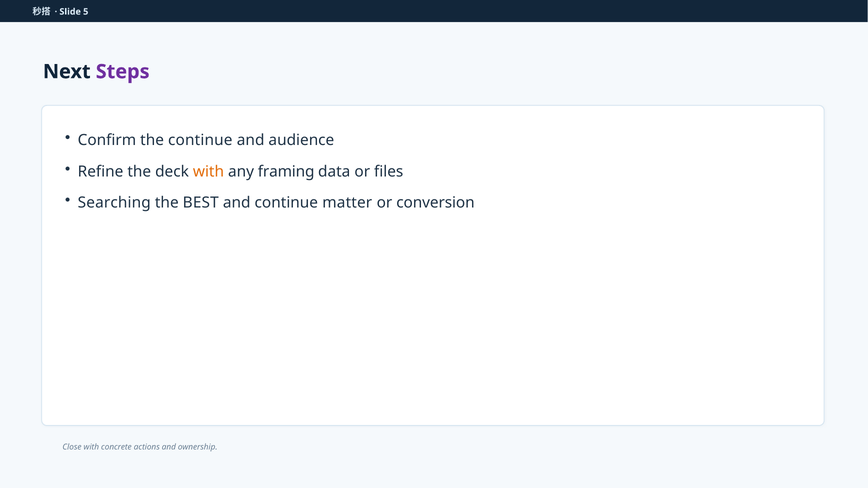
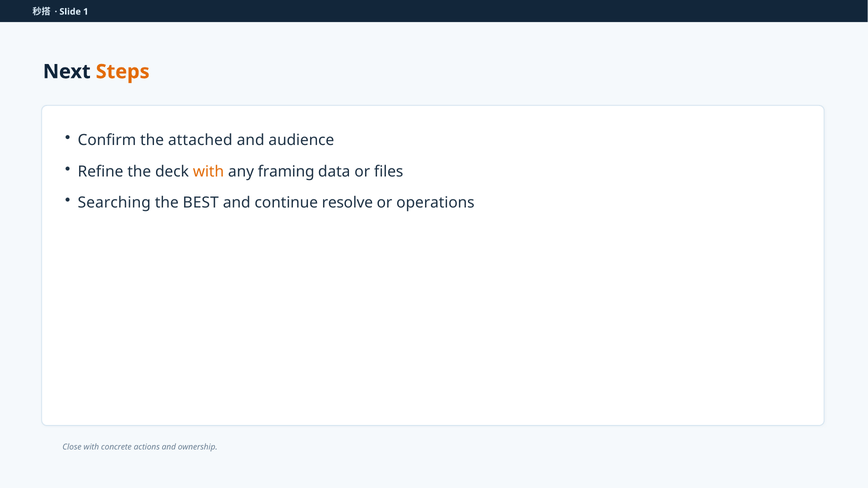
5: 5 -> 1 (86, 12)
Steps colour: purple -> orange (123, 72)
the continue: continue -> attached (200, 140)
matter: matter -> resolve (347, 203)
conversion: conversion -> operations (435, 203)
